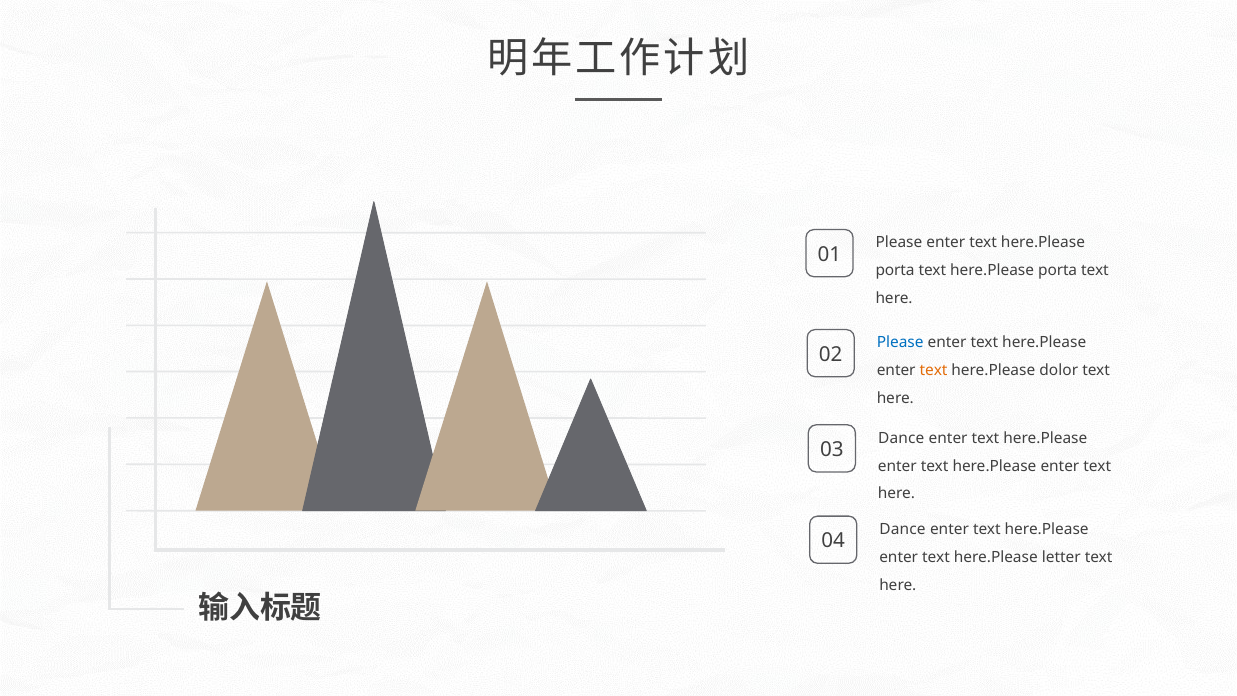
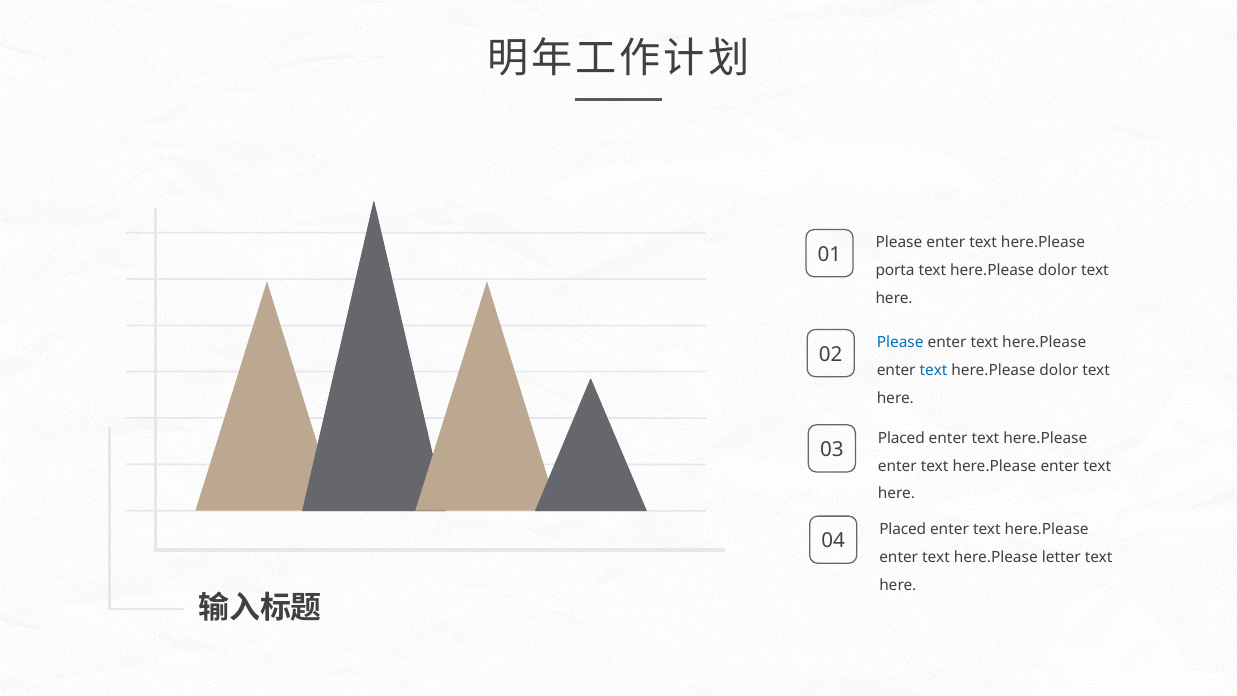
porta: porta -> dolor (1058, 271)
text colour: orange -> blue (934, 371)
Dance: Dance -> Placed (901, 438)
Dance: Dance -> Placed (903, 529)
